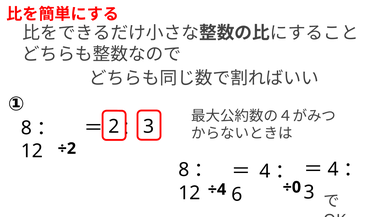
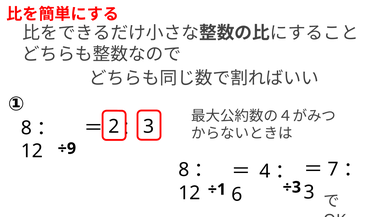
÷2: ÷2 -> ÷9 (67, 149)
4: 4 -> 7 (333, 169)
÷0: ÷0 -> ÷3 (292, 187)
÷4: ÷4 -> ÷1 (217, 190)
